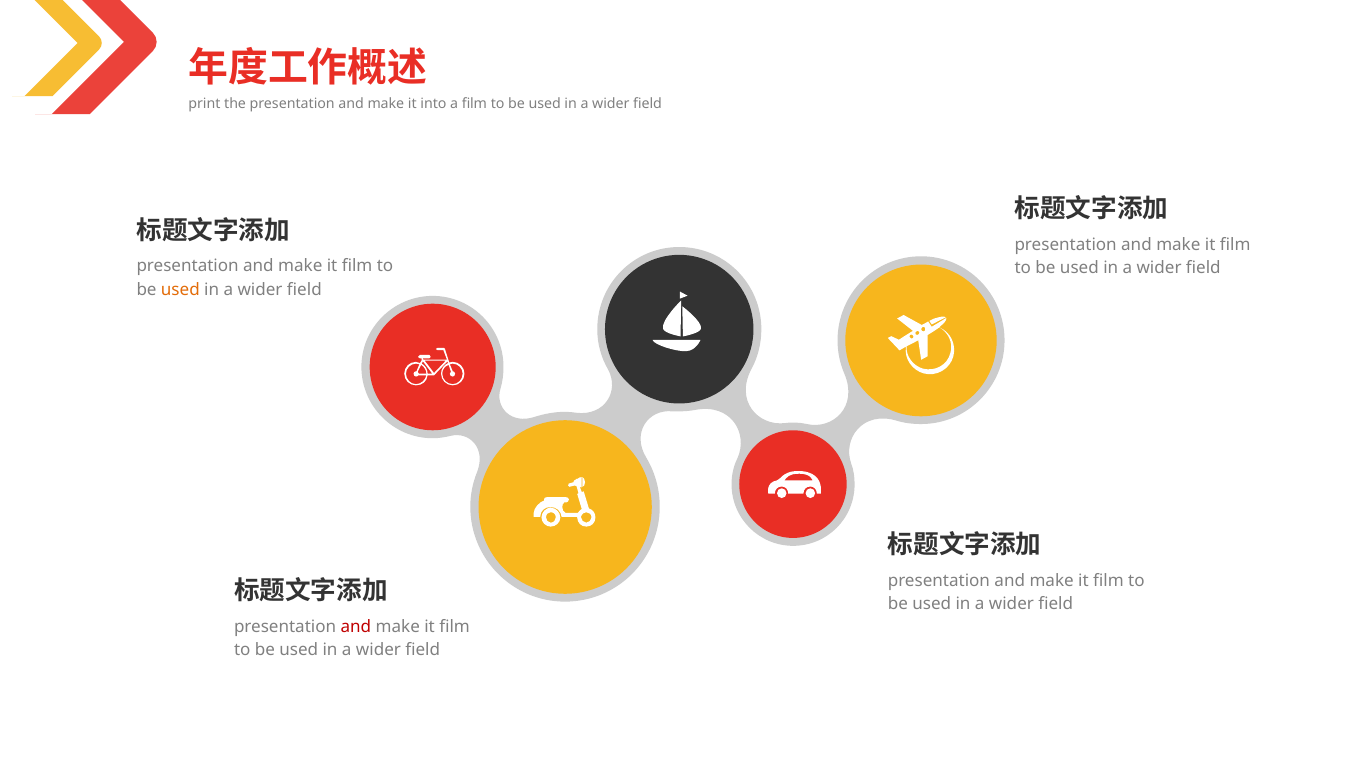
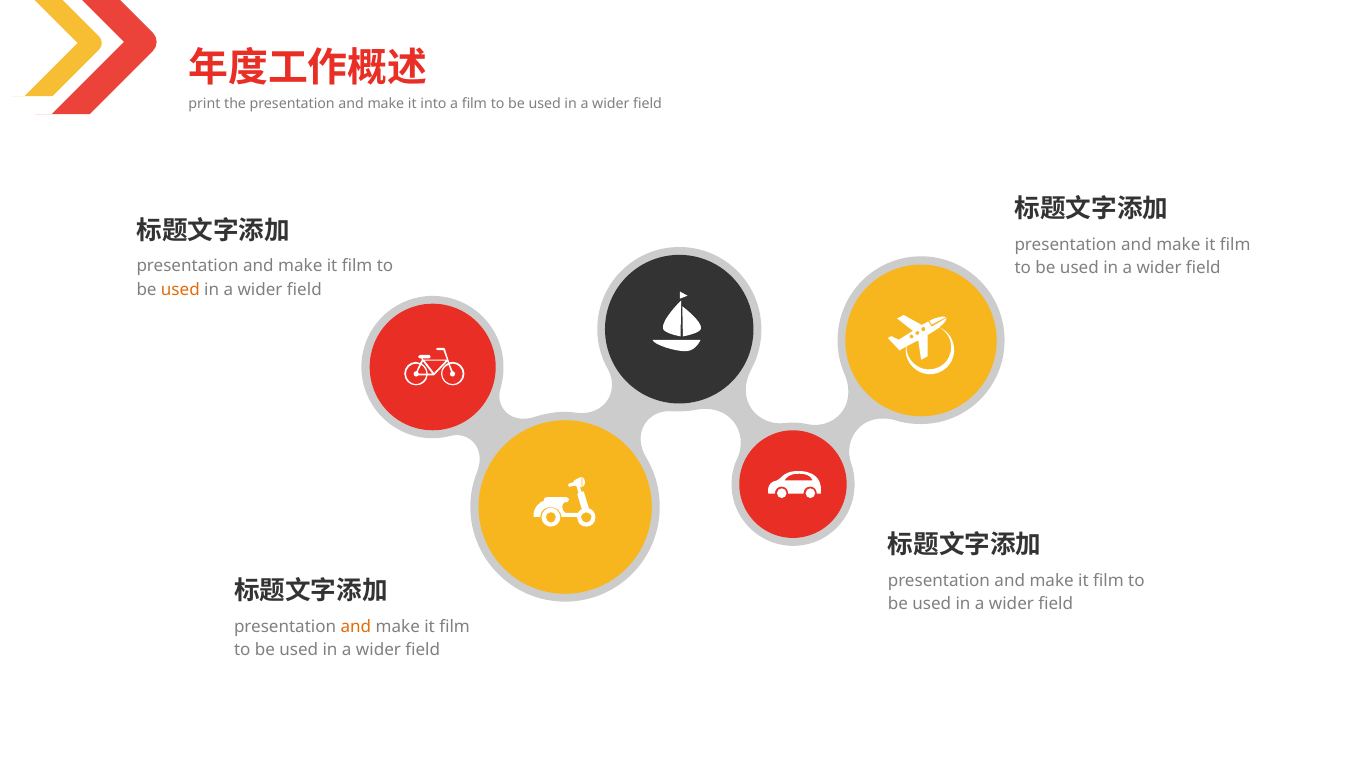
and colour: red -> orange (356, 627)
